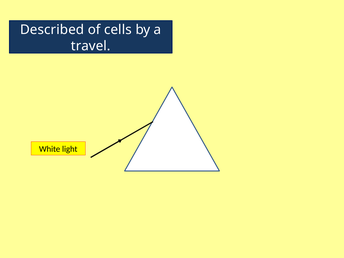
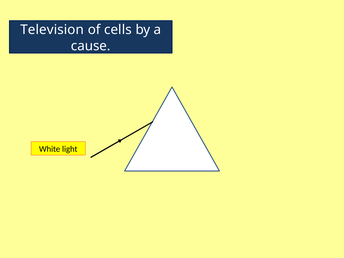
Described: Described -> Television (52, 30)
travel: travel -> cause (91, 46)
